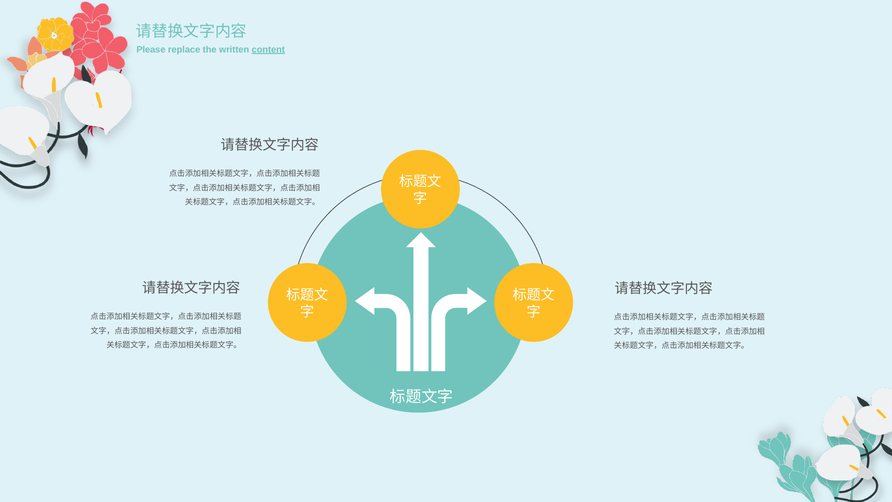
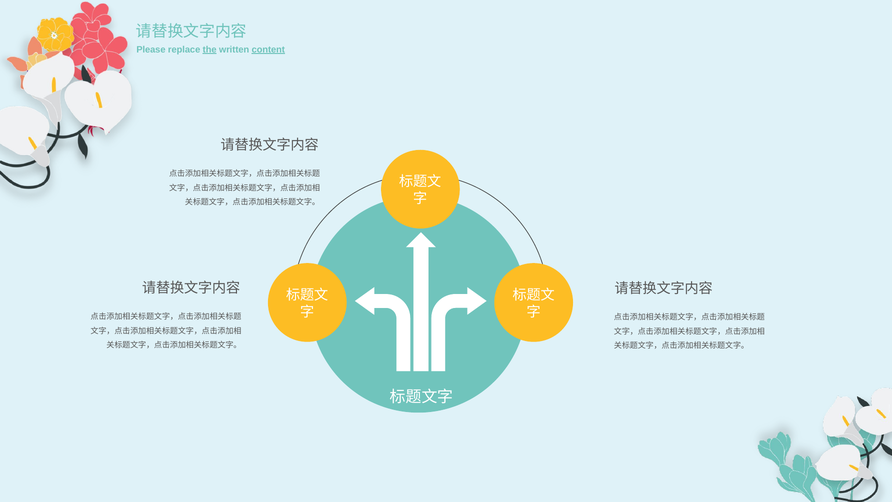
the underline: none -> present (210, 49)
